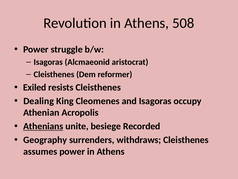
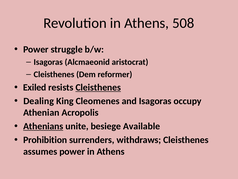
Cleisthenes underline: none -> present (98, 87)
Recorded: Recorded -> Available (142, 126)
Geography: Geography -> Prohibition (45, 140)
